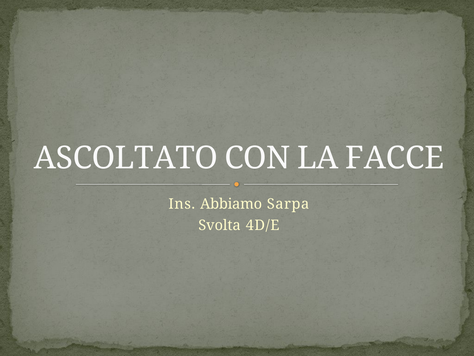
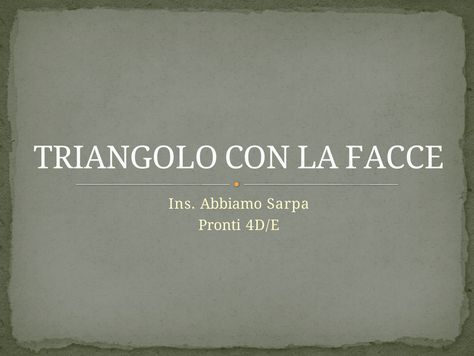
ASCOLTATO: ASCOLTATO -> TRIANGOLO (126, 158)
Svolta: Svolta -> Pronti (220, 225)
